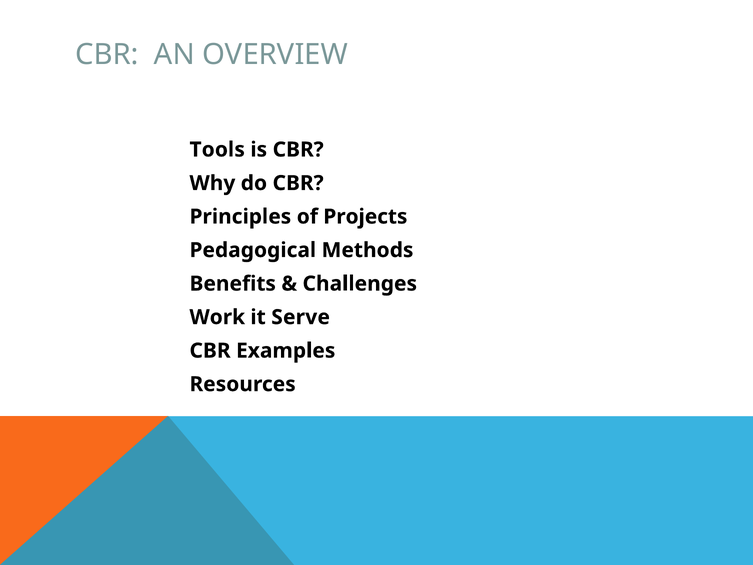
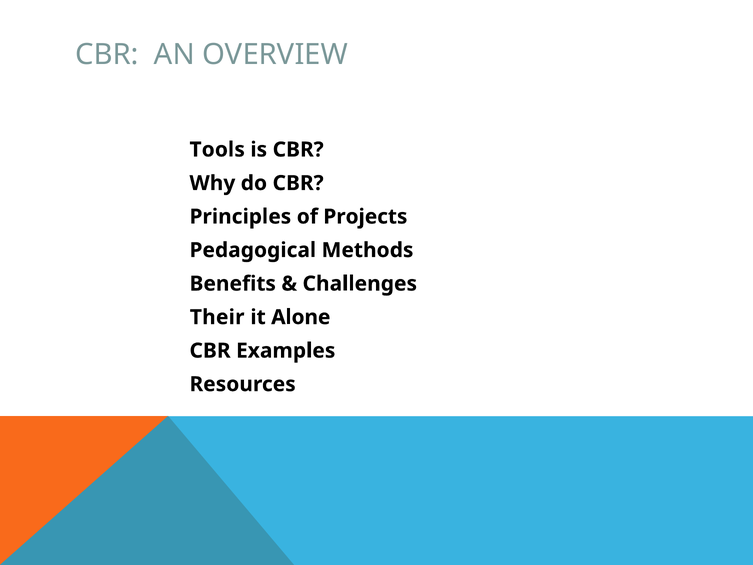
Work: Work -> Their (217, 317)
Serve: Serve -> Alone (301, 317)
